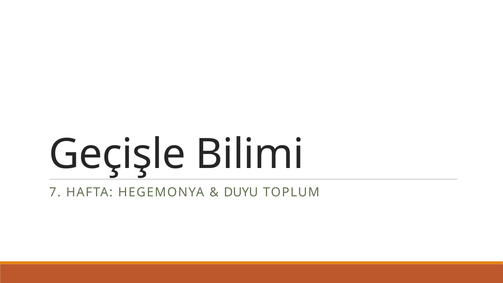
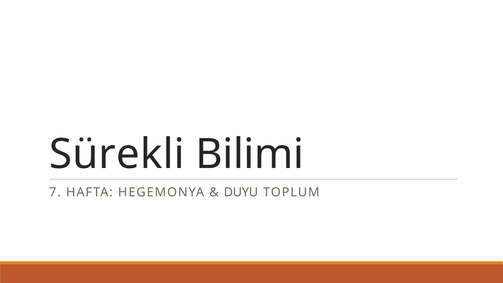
Geçişle: Geçişle -> Sürekli (117, 154)
